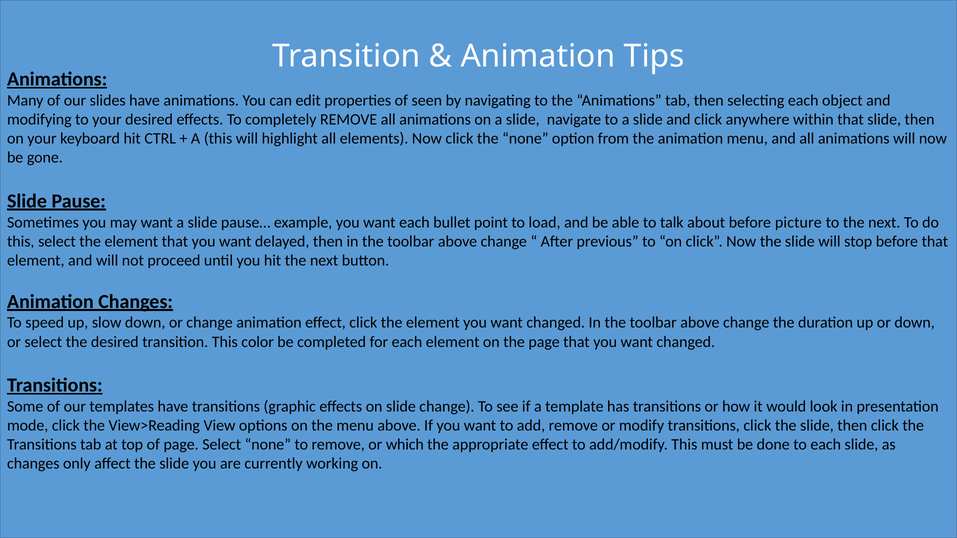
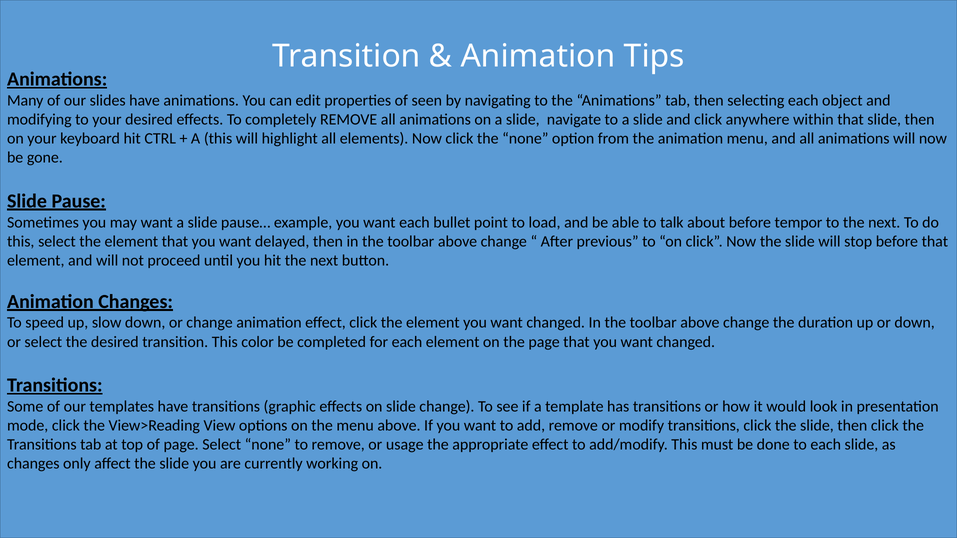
picture: picture -> tempor (798, 222)
which: which -> usage (405, 445)
